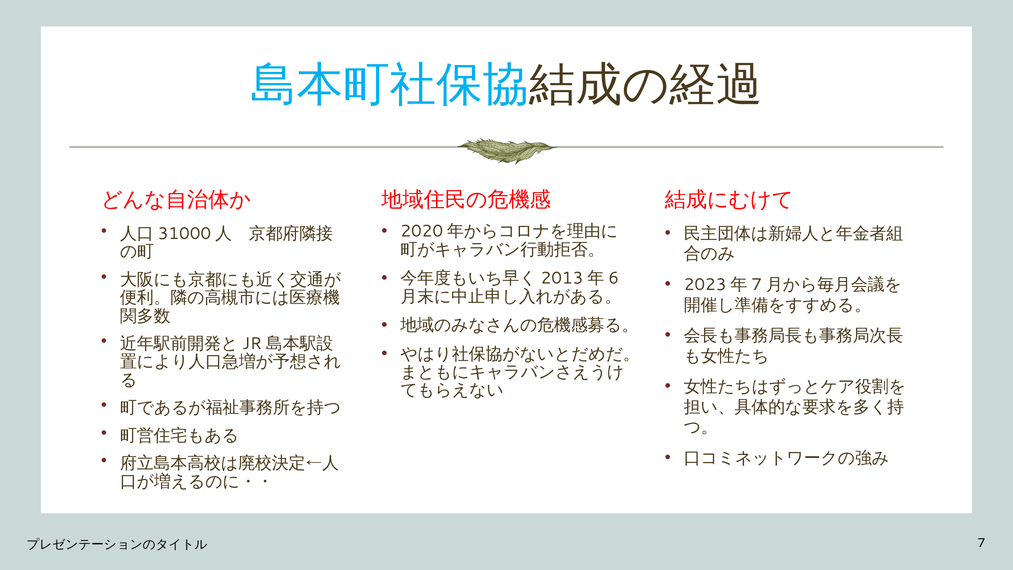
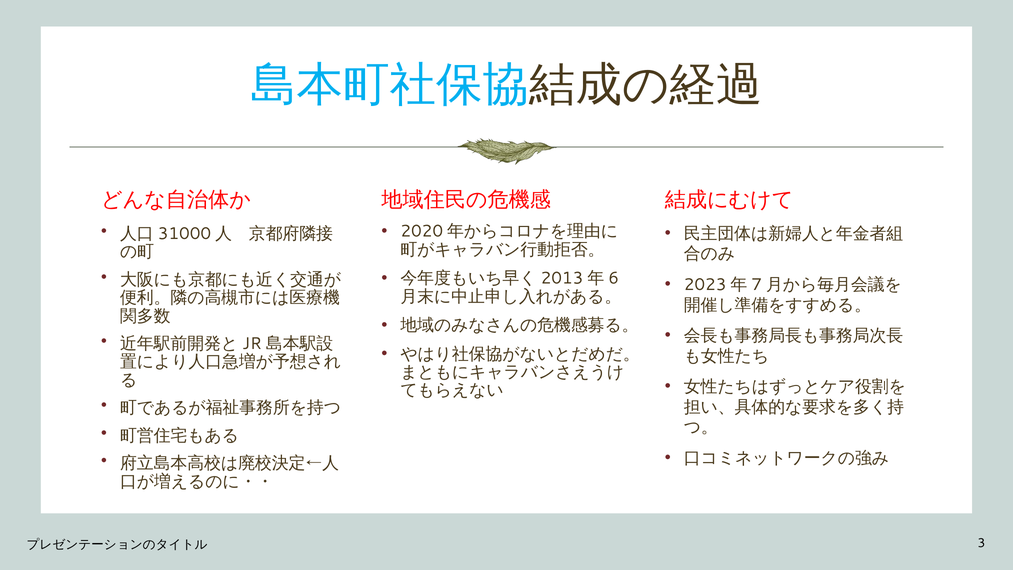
7: 7 -> 3 (981, 543)
